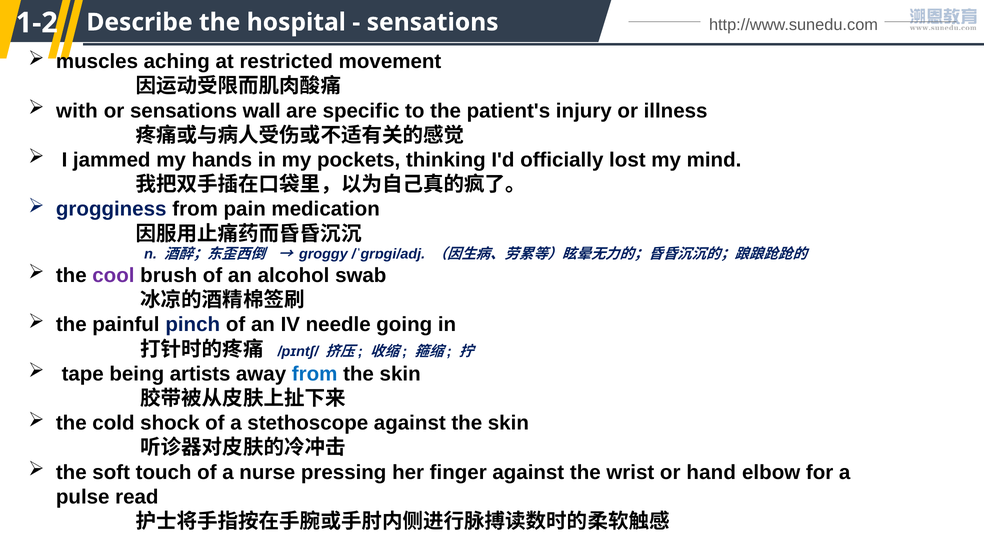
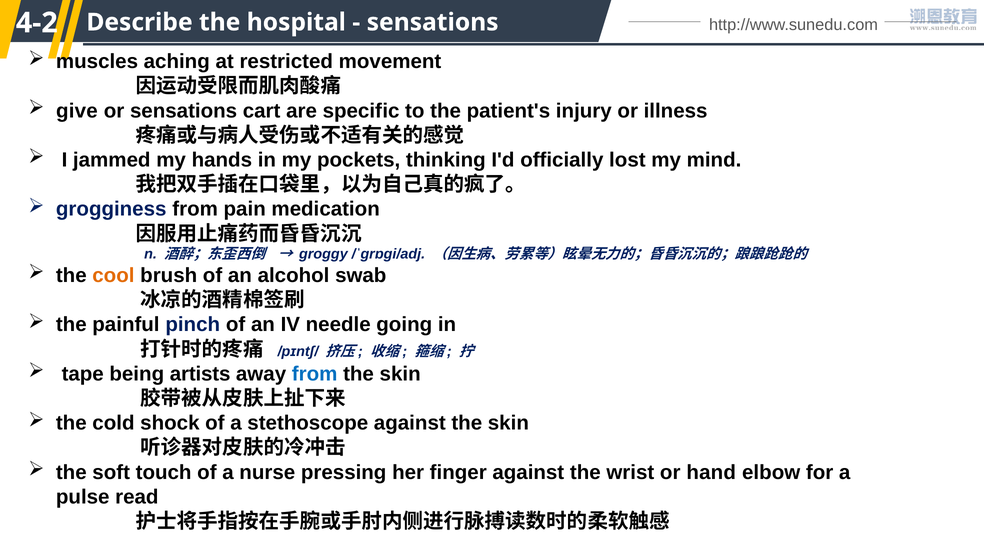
1-2: 1-2 -> 4-2 (37, 23)
with: with -> give (77, 111)
wall: wall -> cart (262, 111)
cool colour: purple -> orange (113, 276)
